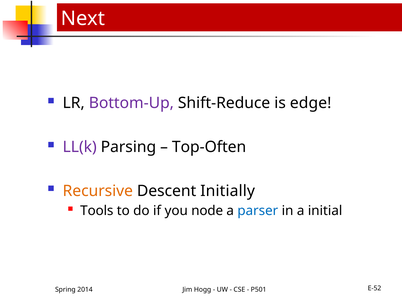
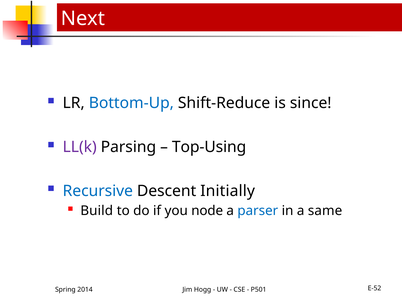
Bottom-Up colour: purple -> blue (131, 103)
edge: edge -> since (311, 103)
Top-Often: Top-Often -> Top-Using (209, 147)
Recursive colour: orange -> blue (98, 191)
Tools: Tools -> Build (97, 211)
initial: initial -> same (325, 211)
